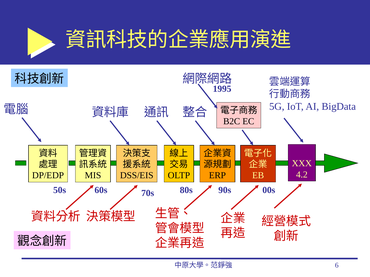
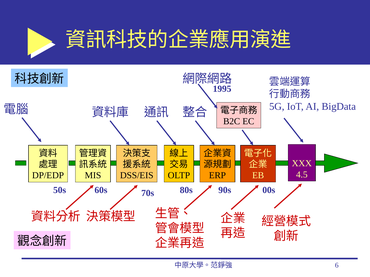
4.2: 4.2 -> 4.5 (302, 175)
